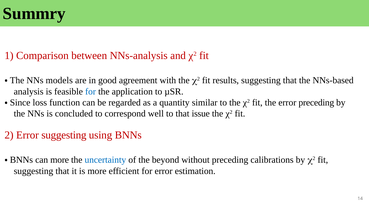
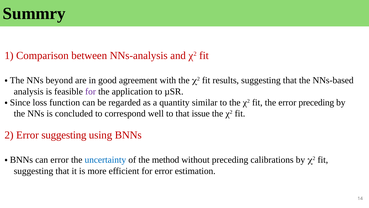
models: models -> beyond (59, 80)
for colour: blue -> purple (91, 91)
can more: more -> error (60, 160)
beyond: beyond -> method (166, 160)
